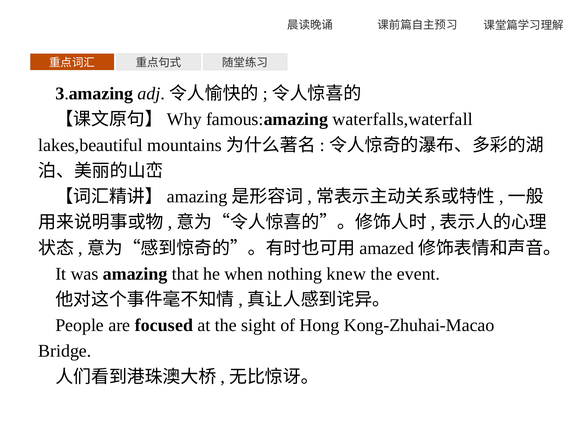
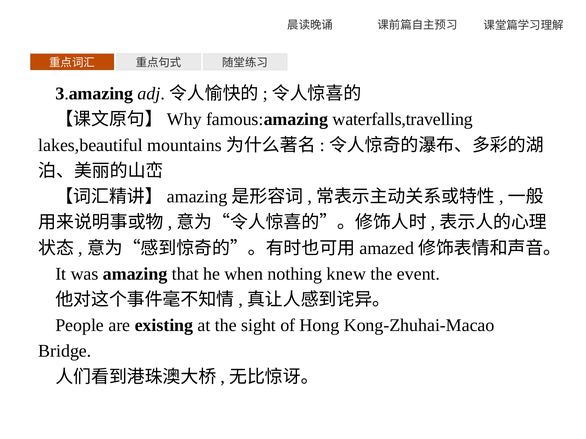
waterfalls,waterfall: waterfalls,waterfall -> waterfalls,travelling (403, 120)
focused: focused -> existing (164, 326)
